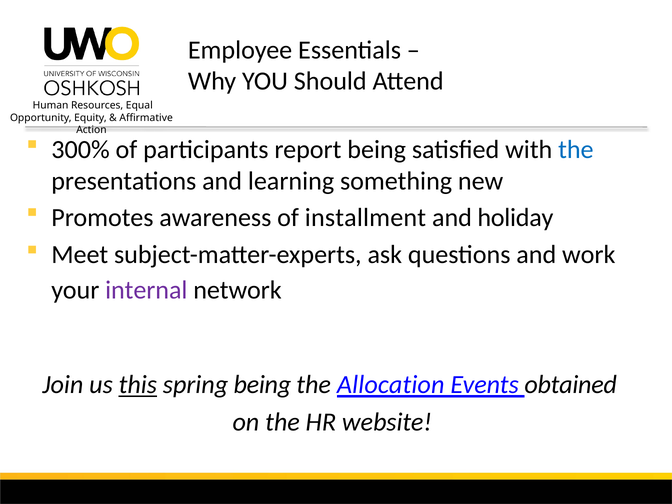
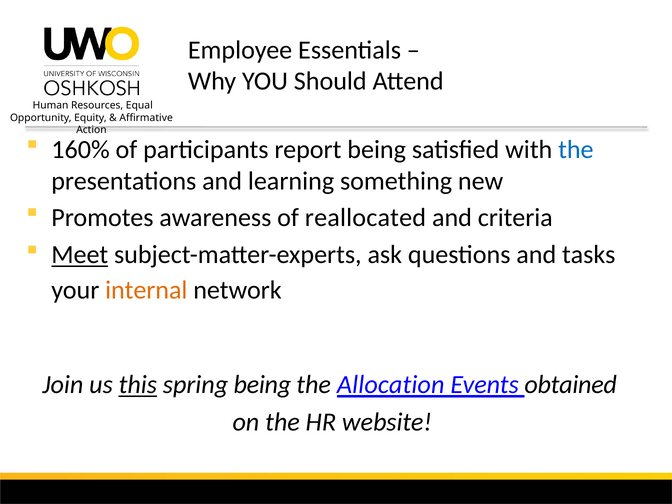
300%: 300% -> 160% (81, 150)
installment: installment -> reallocated (365, 217)
holiday: holiday -> criteria (515, 217)
Meet underline: none -> present (80, 255)
work: work -> tasks (589, 255)
internal colour: purple -> orange (146, 290)
